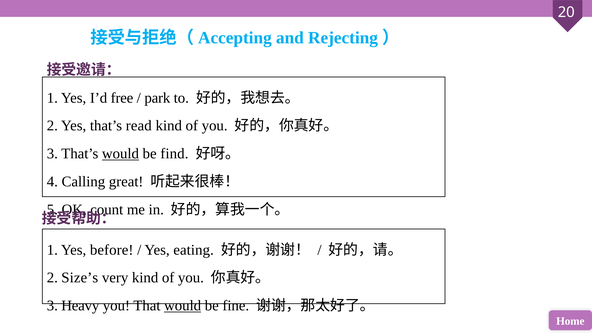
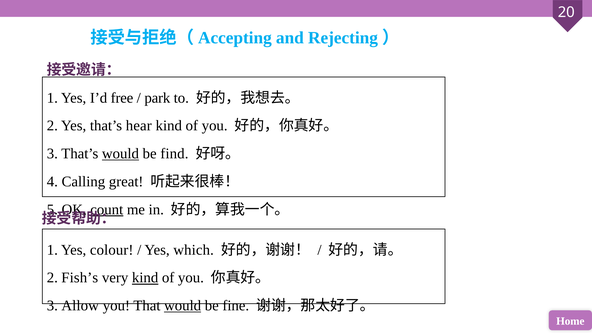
read: read -> hear (139, 126)
count underline: none -> present (107, 209)
before: before -> colour (112, 250)
eating: eating -> which (194, 250)
Size’s: Size’s -> Fish’s (80, 278)
kind underline: none -> present (145, 278)
Heavy: Heavy -> Allow (80, 306)
